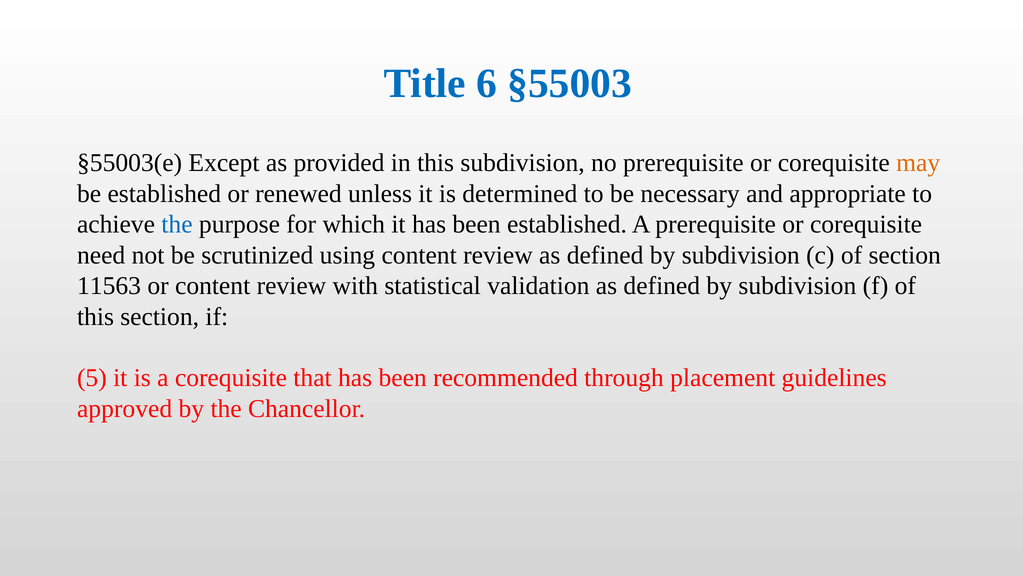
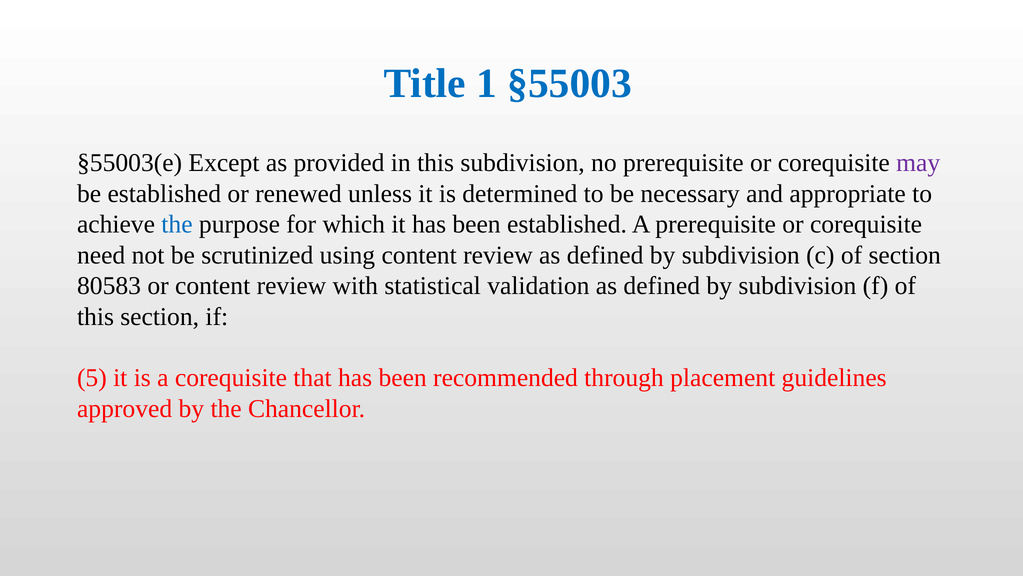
6: 6 -> 1 (487, 83)
may colour: orange -> purple (918, 163)
11563: 11563 -> 80583 (109, 286)
